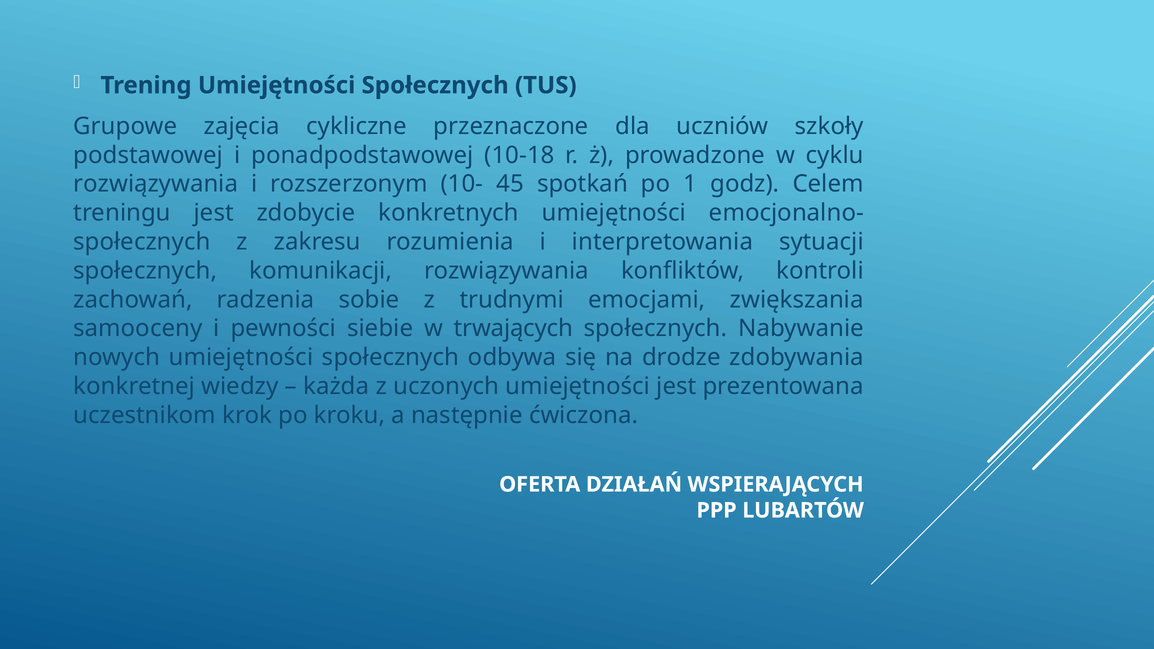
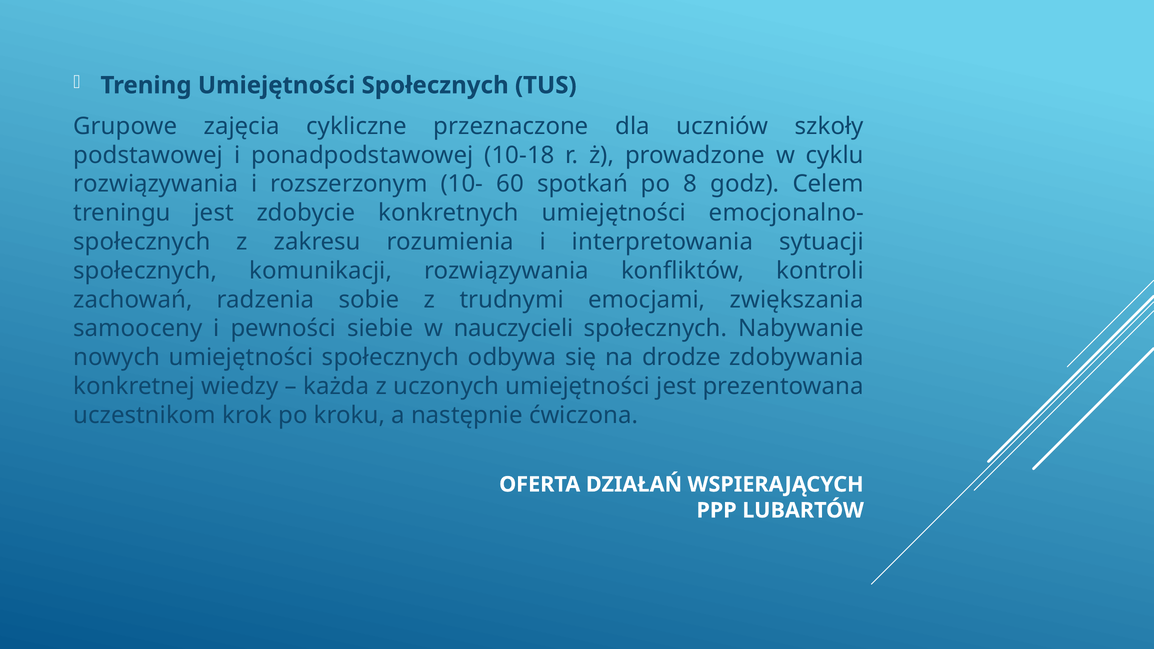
45: 45 -> 60 (510, 184)
1: 1 -> 8 (690, 184)
trwających: trwających -> nauczycieli (513, 329)
